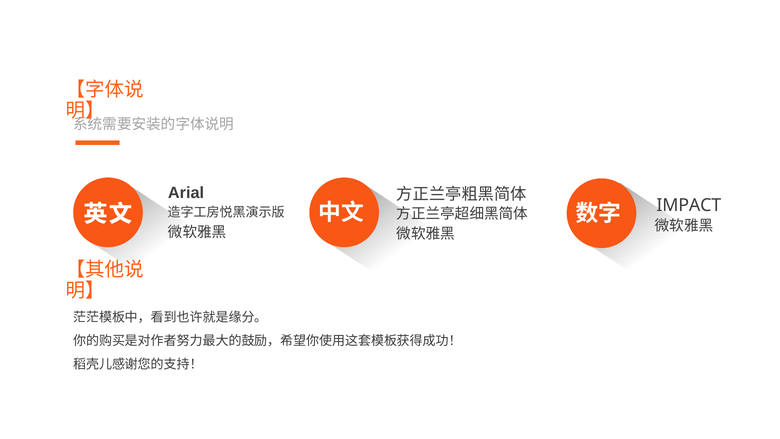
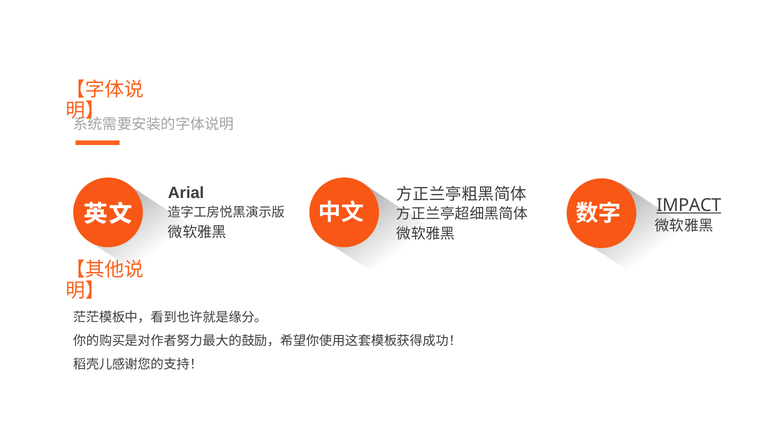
IMPACT underline: none -> present (689, 205)
